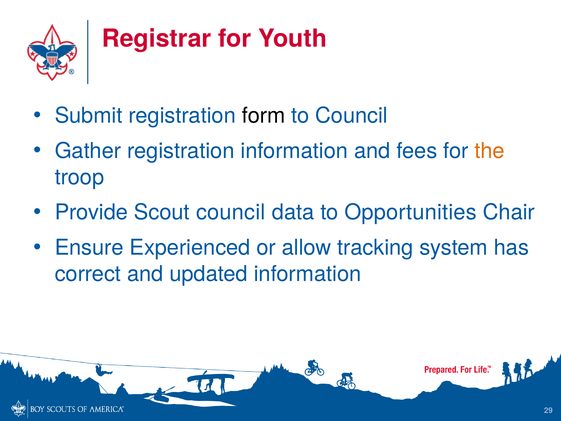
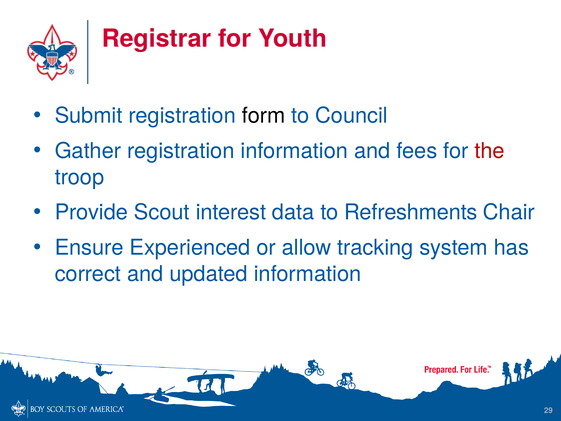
the colour: orange -> red (490, 151)
Scout council: council -> interest (231, 212)
Opportunities: Opportunities -> Refreshments (411, 212)
